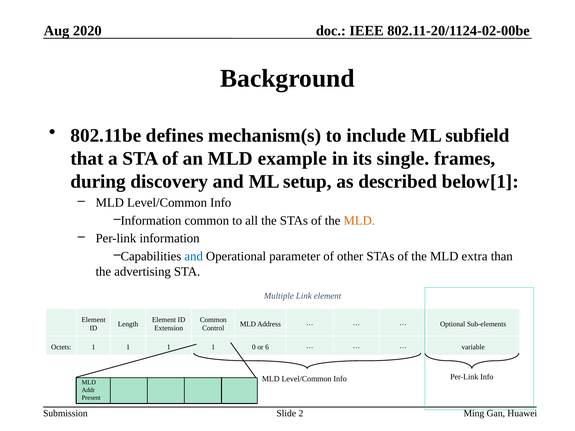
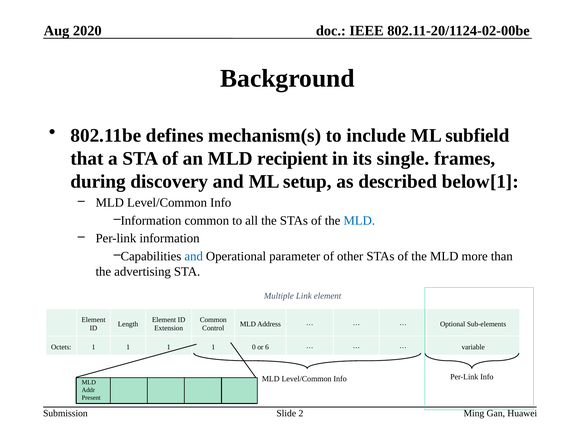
example: example -> recipient (293, 159)
MLD colour: orange -> blue (359, 221)
extra: extra -> more (475, 256)
